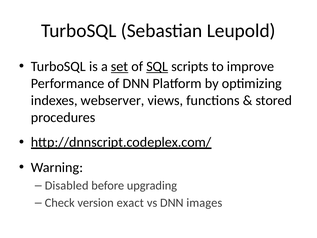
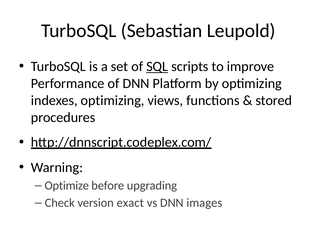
set underline: present -> none (120, 67)
indexes webserver: webserver -> optimizing (113, 100)
Disabled: Disabled -> Optimize (67, 185)
